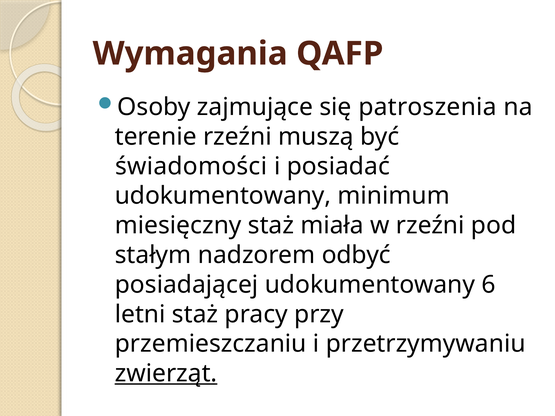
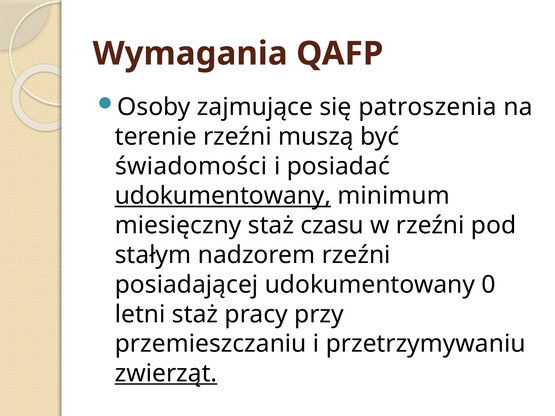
udokumentowany underline: none -> present (223, 196)
miała: miała -> czasu (332, 226)
nadzorem odbyć: odbyć -> rzeźni (356, 255)
6: 6 -> 0 (489, 285)
